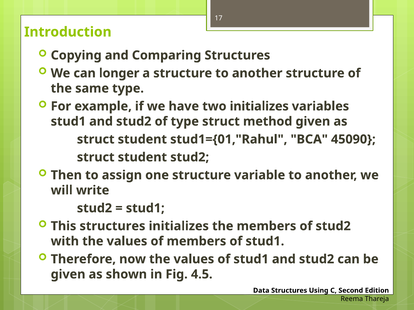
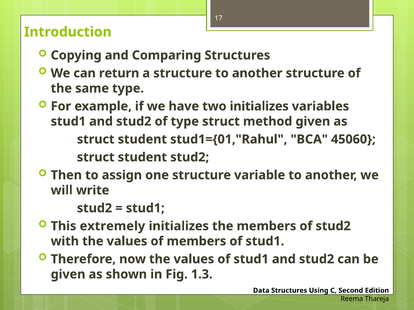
longer: longer -> return (119, 73)
45090: 45090 -> 45060 (353, 140)
This structures: structures -> extremely (112, 226)
4.5: 4.5 -> 1.3 (202, 275)
